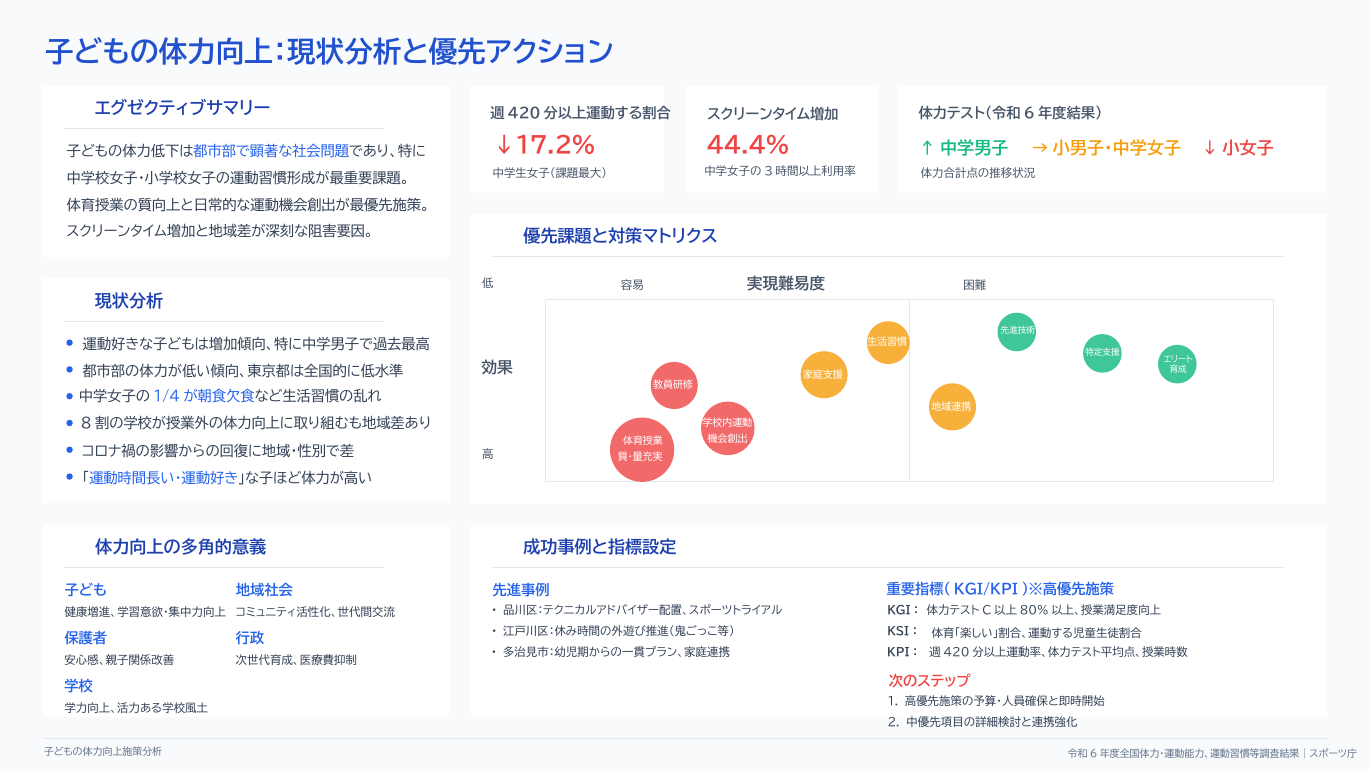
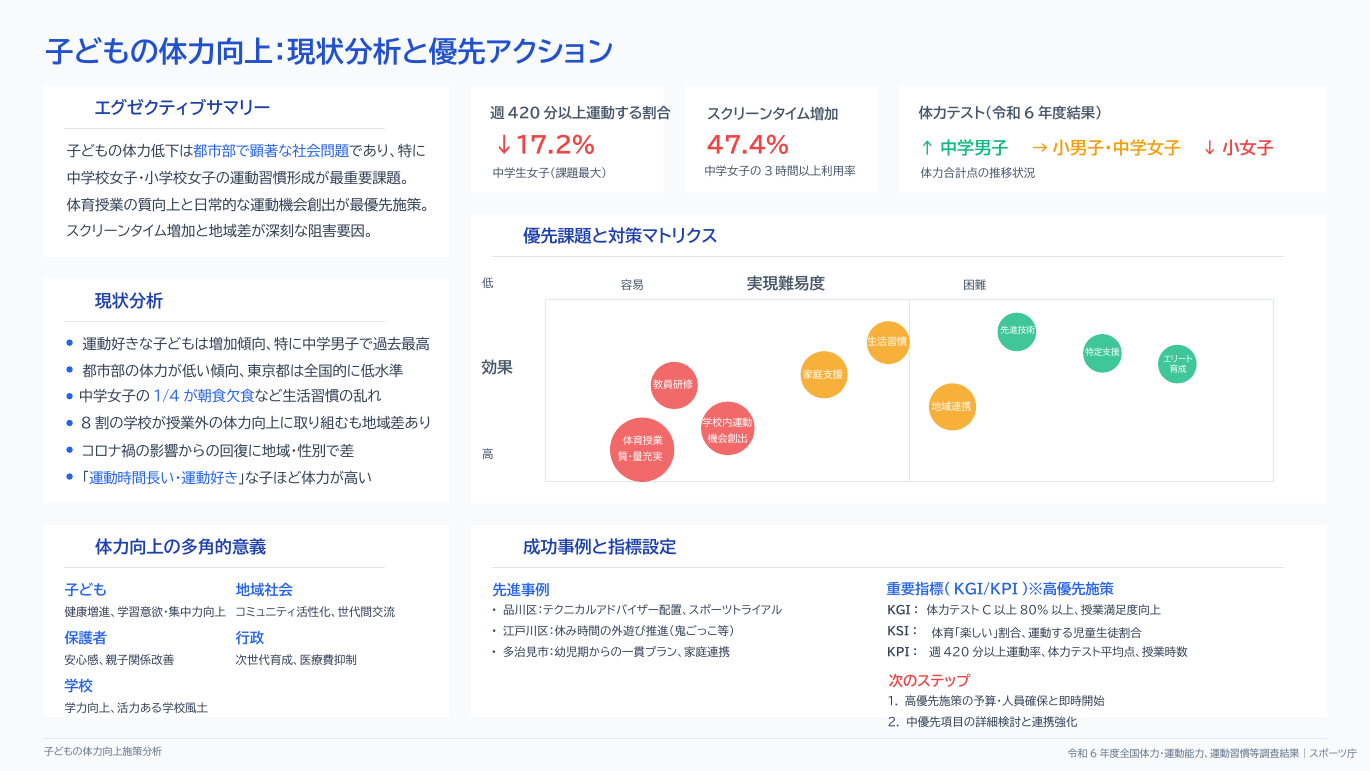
44.4%: 44.4% -> 47.4% (748, 146)
